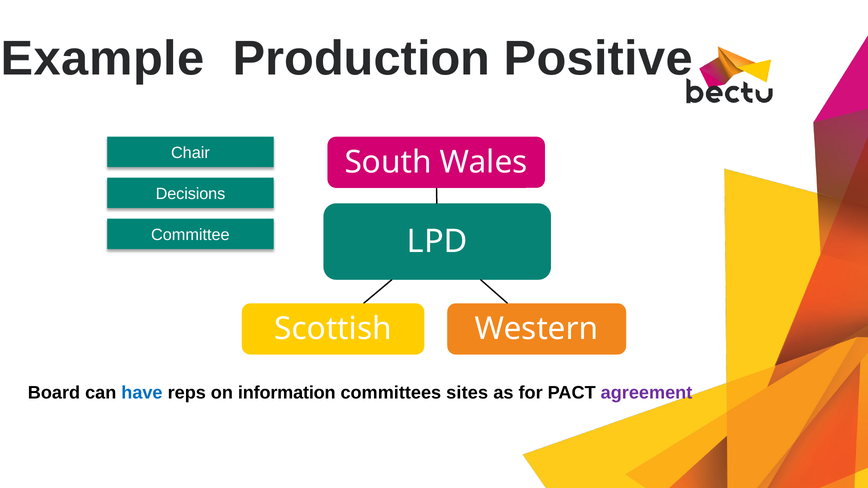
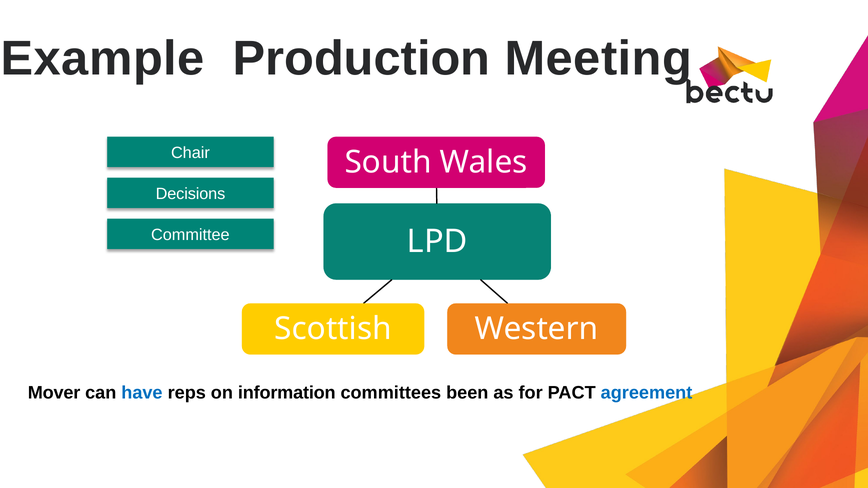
Positive: Positive -> Meeting (598, 59)
Board: Board -> Mover (54, 393)
sites: sites -> been (467, 393)
agreement colour: purple -> blue (647, 393)
